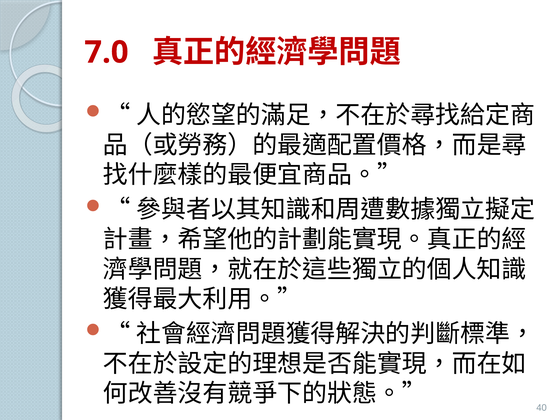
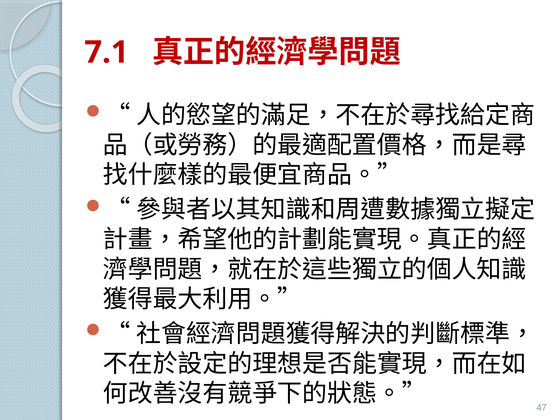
7.0: 7.0 -> 7.1 (106, 52)
40: 40 -> 47 (542, 408)
